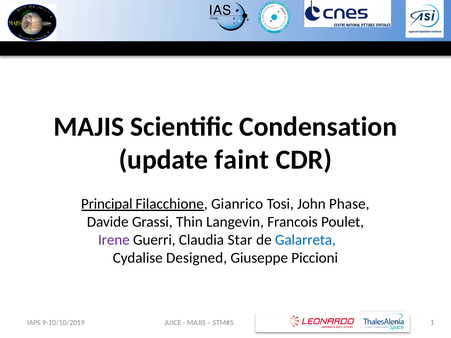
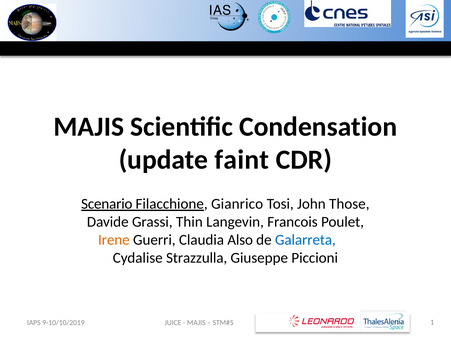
Principal: Principal -> Scenario (107, 204)
Phase: Phase -> Those (349, 204)
Irene colour: purple -> orange (114, 240)
Star: Star -> Also (240, 240)
Designed: Designed -> Strazzulla (197, 258)
